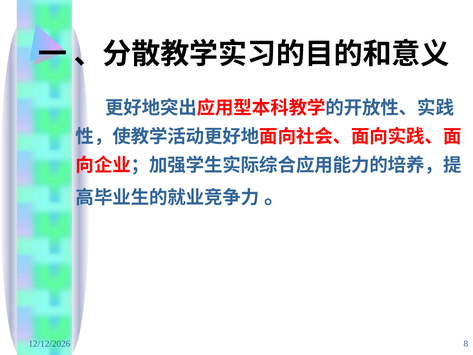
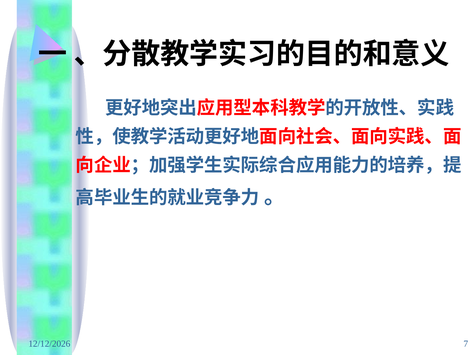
8: 8 -> 7 (466, 343)
